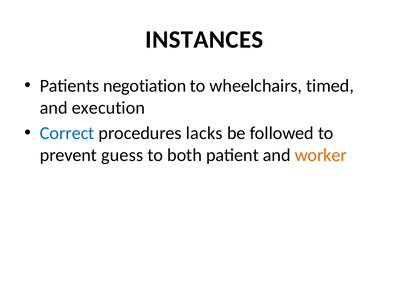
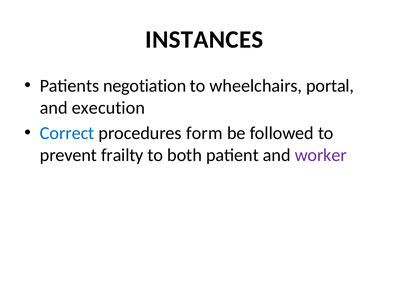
timed: timed -> portal (330, 86)
lacks: lacks -> form (204, 133)
guess: guess -> frailty (122, 155)
worker colour: orange -> purple (321, 155)
